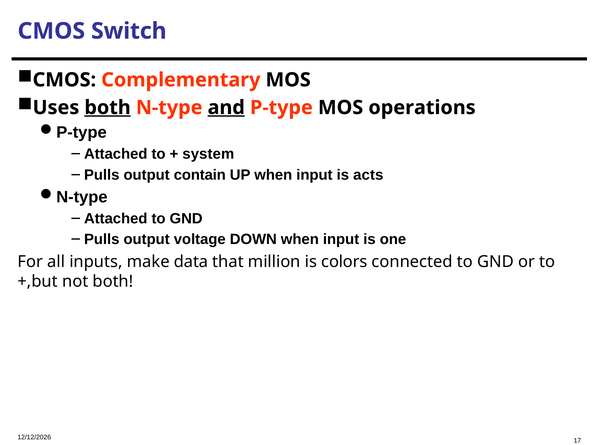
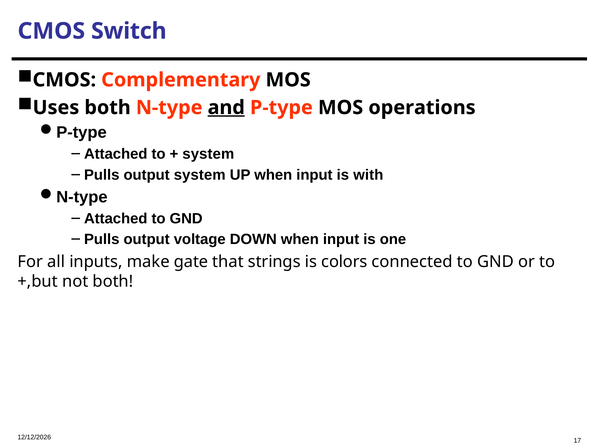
both underline: present -> none (108, 108)
output contain: contain -> system (200, 175)
acts: acts -> with (368, 175)
data: data -> gate (191, 262)
million: million -> strings (274, 262)
